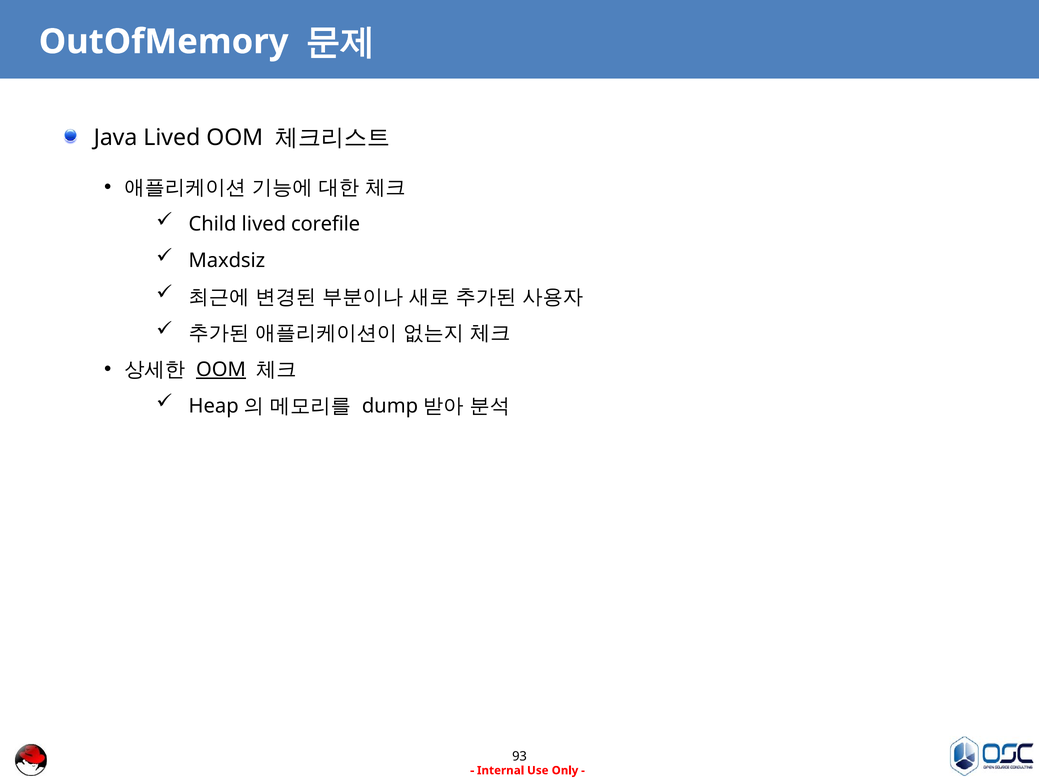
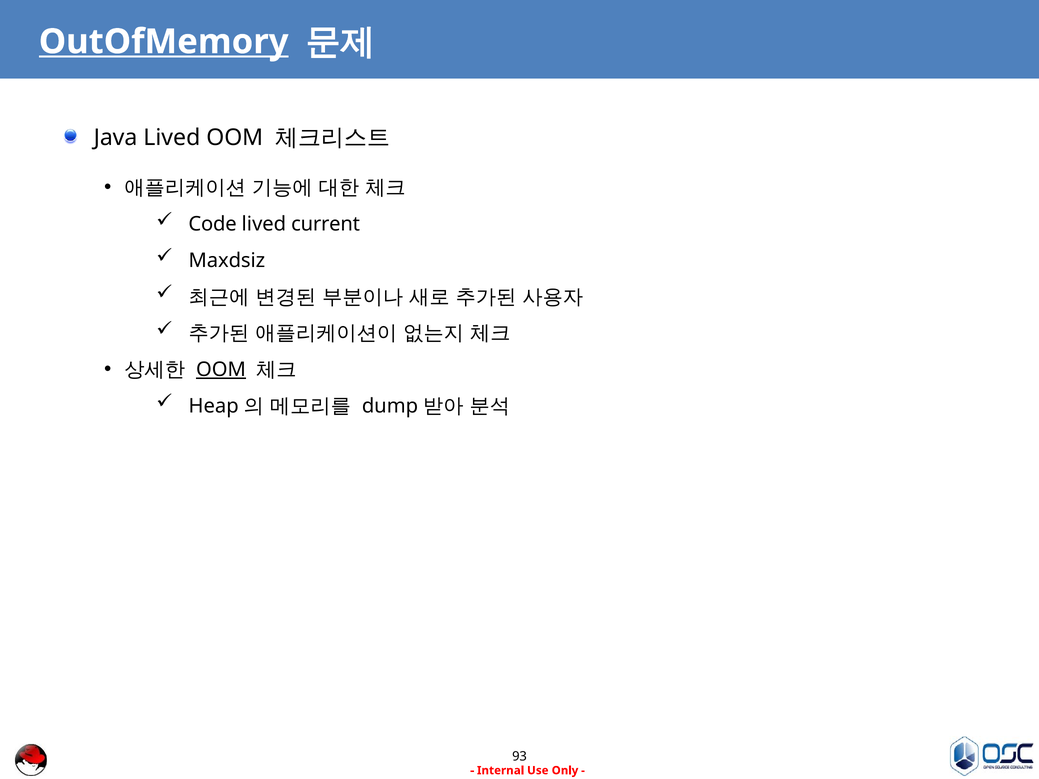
OutOfMemory underline: none -> present (164, 42)
Child: Child -> Code (213, 224)
corefile: corefile -> current (326, 224)
